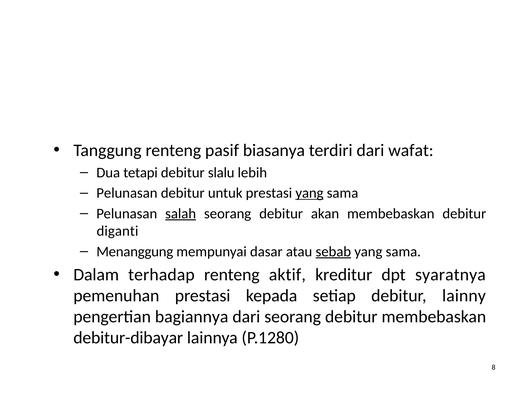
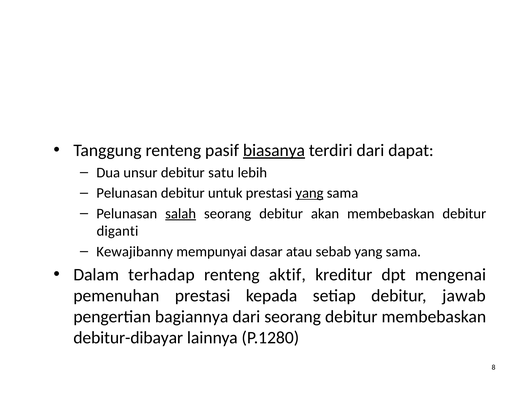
biasanya underline: none -> present (274, 151)
wafat: wafat -> dapat (411, 151)
tetapi: tetapi -> unsur (140, 173)
slalu: slalu -> satu (221, 173)
Menanggung: Menanggung -> Kewajibanny (135, 252)
sebab underline: present -> none (333, 252)
syaratnya: syaratnya -> mengenai (450, 275)
lainny: lainny -> jawab (464, 296)
